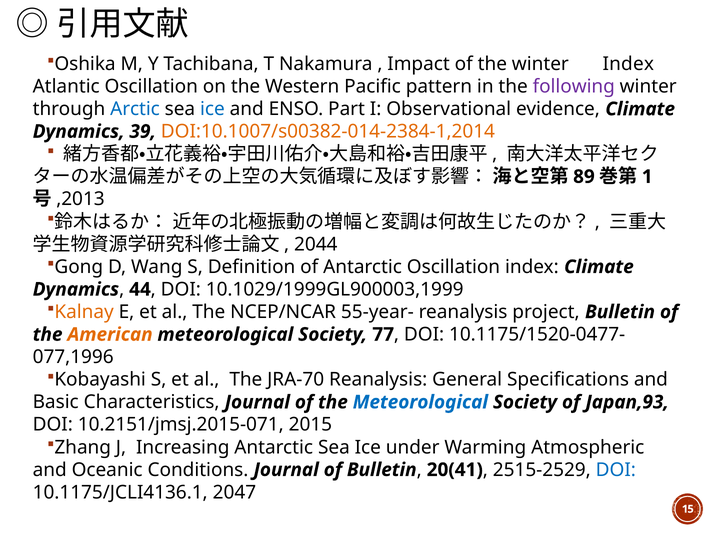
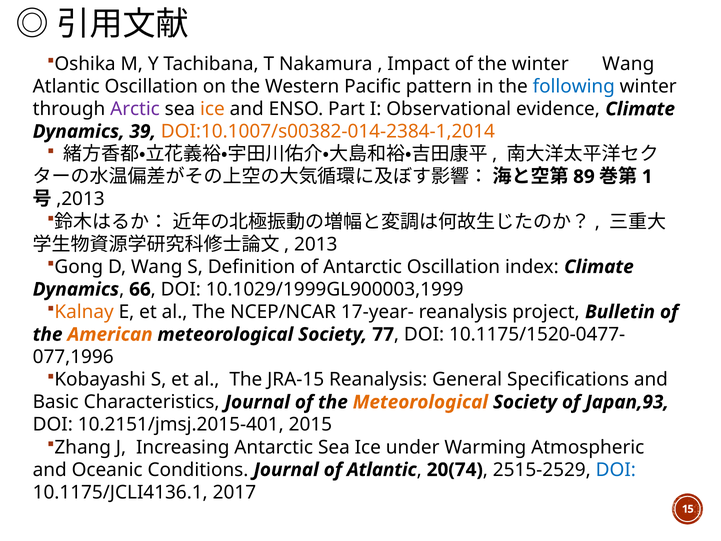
winter Index: Index -> Wang (628, 64)
following colour: purple -> blue (574, 86)
Arctic colour: blue -> purple (135, 109)
ice colour: blue -> orange (212, 109)
2044: 2044 -> 2013 (316, 244)
44: 44 -> 66 (140, 289)
55-year-: 55-year- -> 17-year- (377, 312)
JRA-70: JRA-70 -> JRA-15 (296, 379)
Meteorological colour: blue -> orange (420, 402)
10.2151/jmsj.2015-071: 10.2151/jmsj.2015-071 -> 10.2151/jmsj.2015-401 (181, 424)
of Bulletin: Bulletin -> Atlantic (382, 470)
20(41: 20(41 -> 20(74 (455, 470)
2047: 2047 -> 2017 (234, 492)
